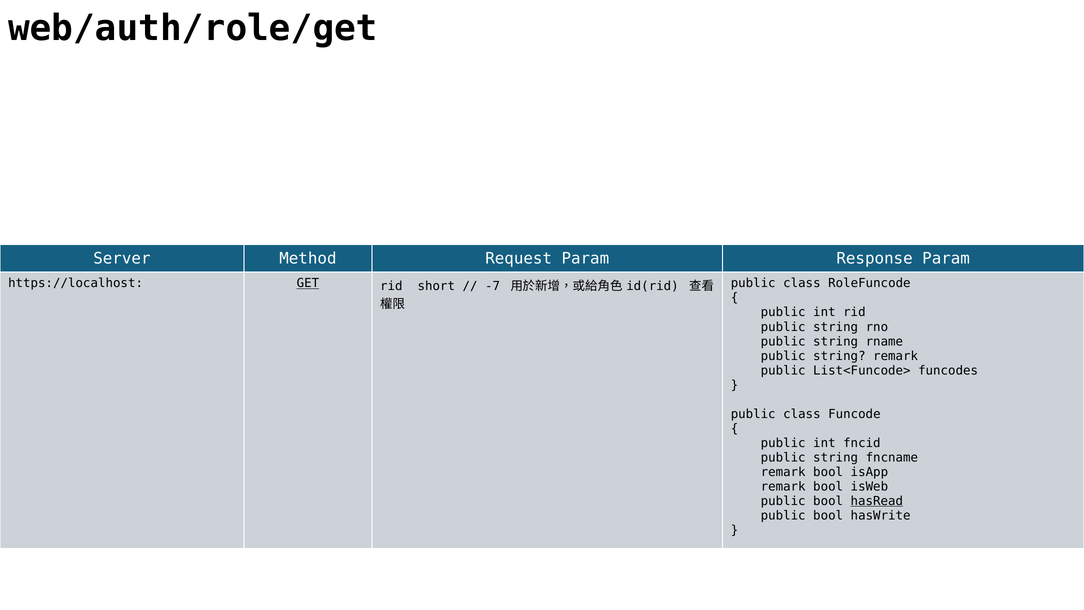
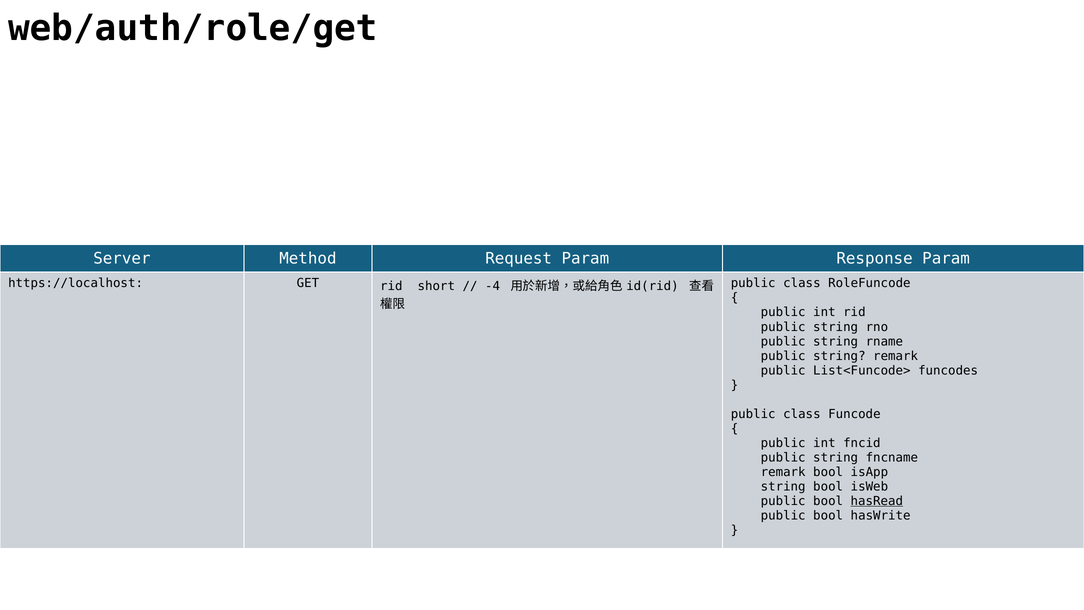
GET underline: present -> none (308, 283)
-7: -7 -> -4 (493, 286)
remark: remark -> string (783, 486)
